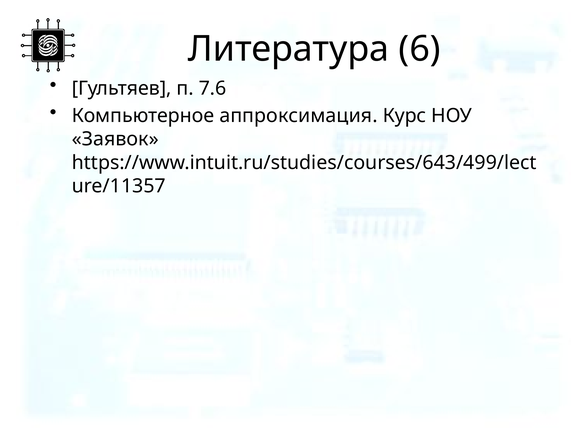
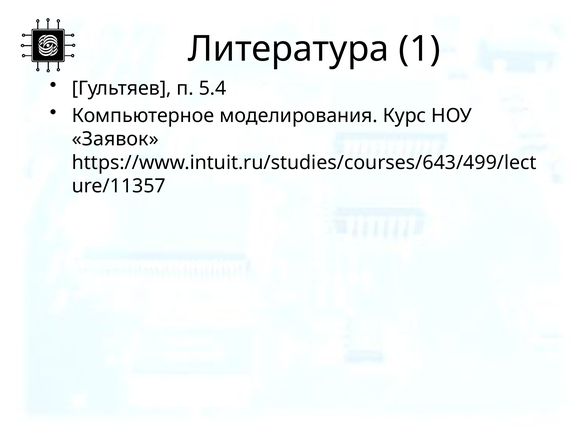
6: 6 -> 1 (420, 49)
7.6: 7.6 -> 5.4 (212, 88)
аппроксимация: аппроксимация -> моделирования (299, 116)
